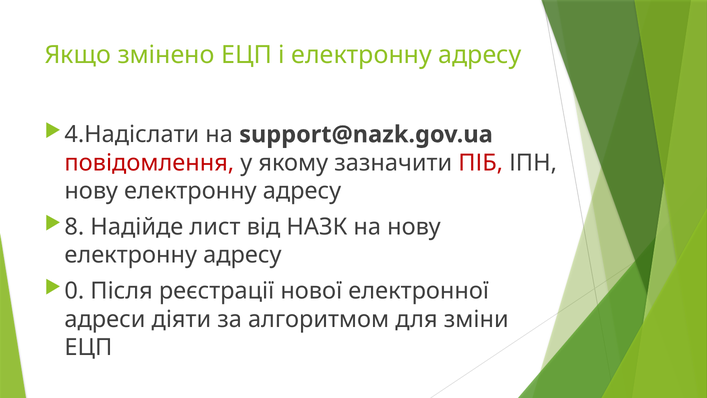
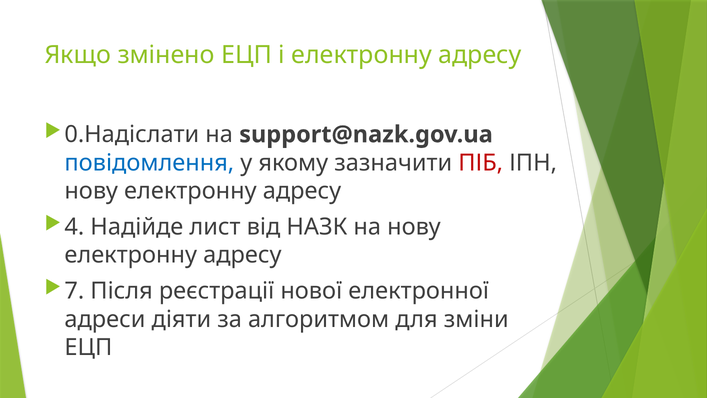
4.Надіслати: 4.Надіслати -> 0.Надіслати (132, 134)
повідомлення colour: red -> blue (149, 163)
8: 8 -> 4 (74, 227)
0: 0 -> 7 (74, 291)
